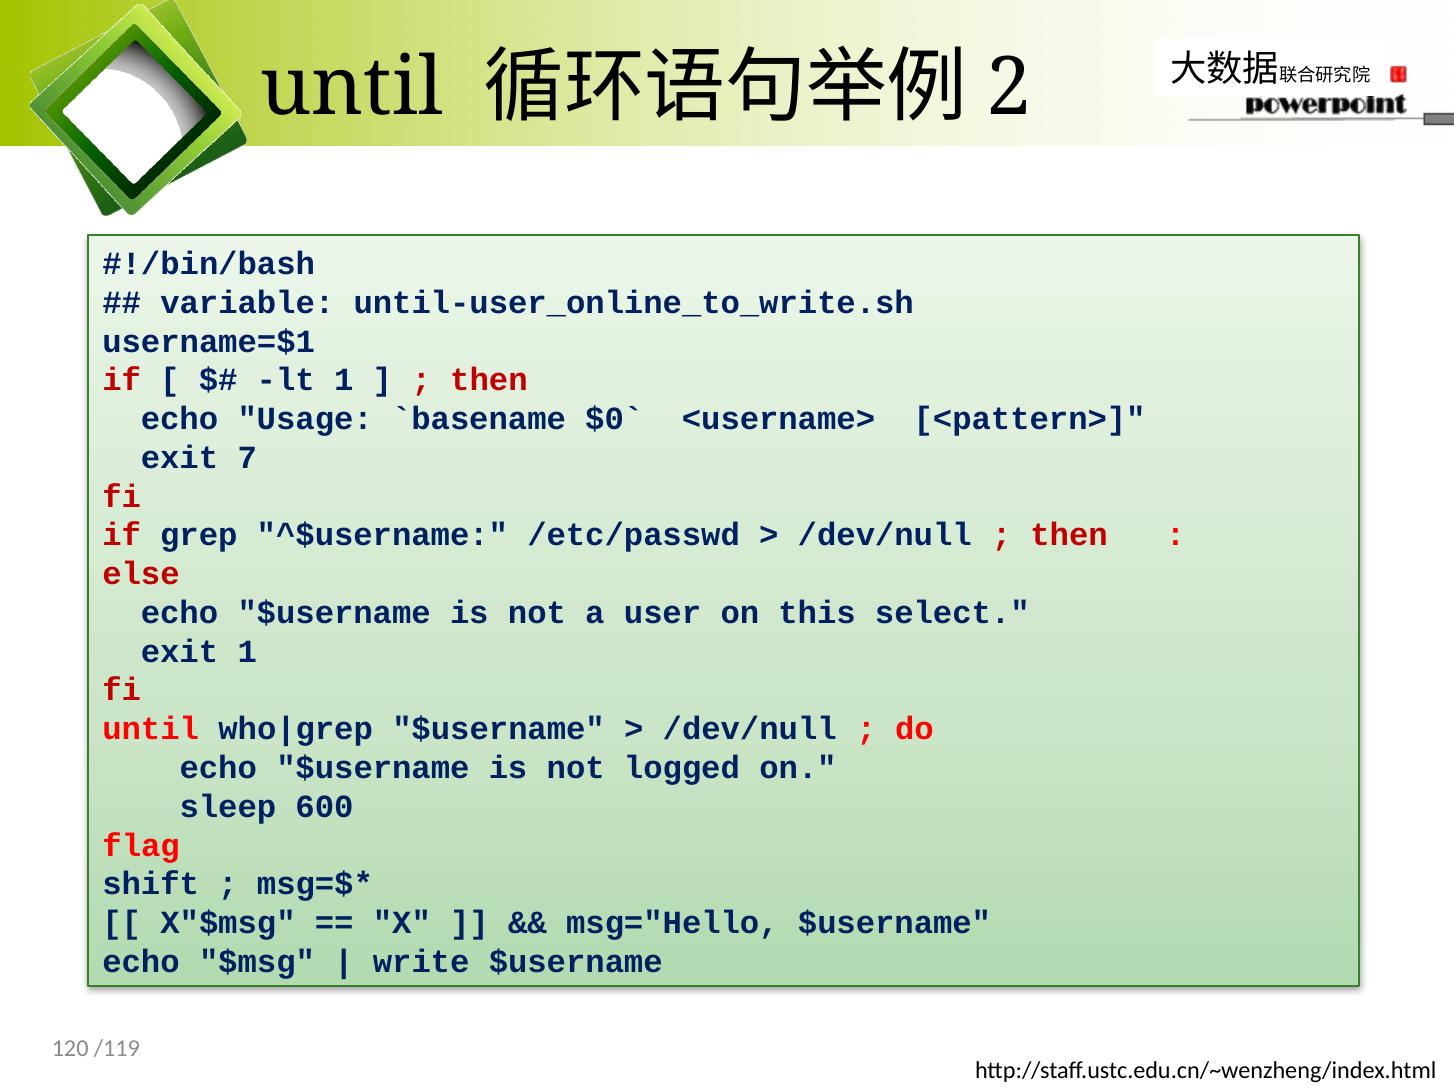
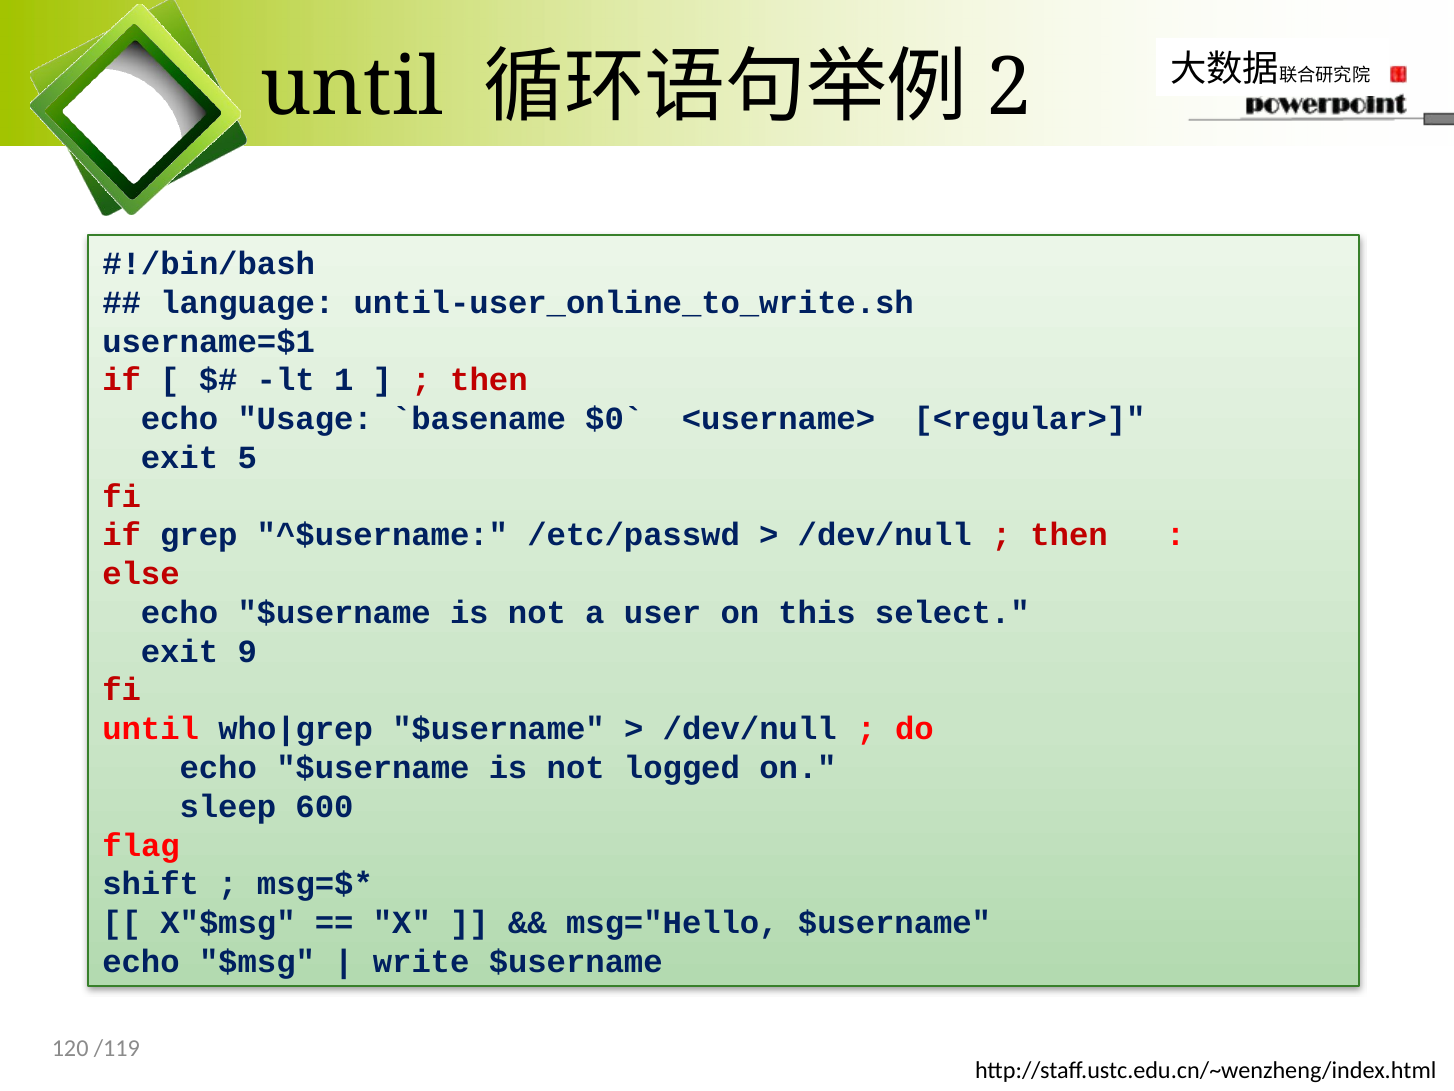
variable: variable -> language (247, 302)
<pattern>: <pattern> -> <regular> (1030, 419)
7: 7 -> 5 (247, 457)
exit 1: 1 -> 9 (247, 651)
